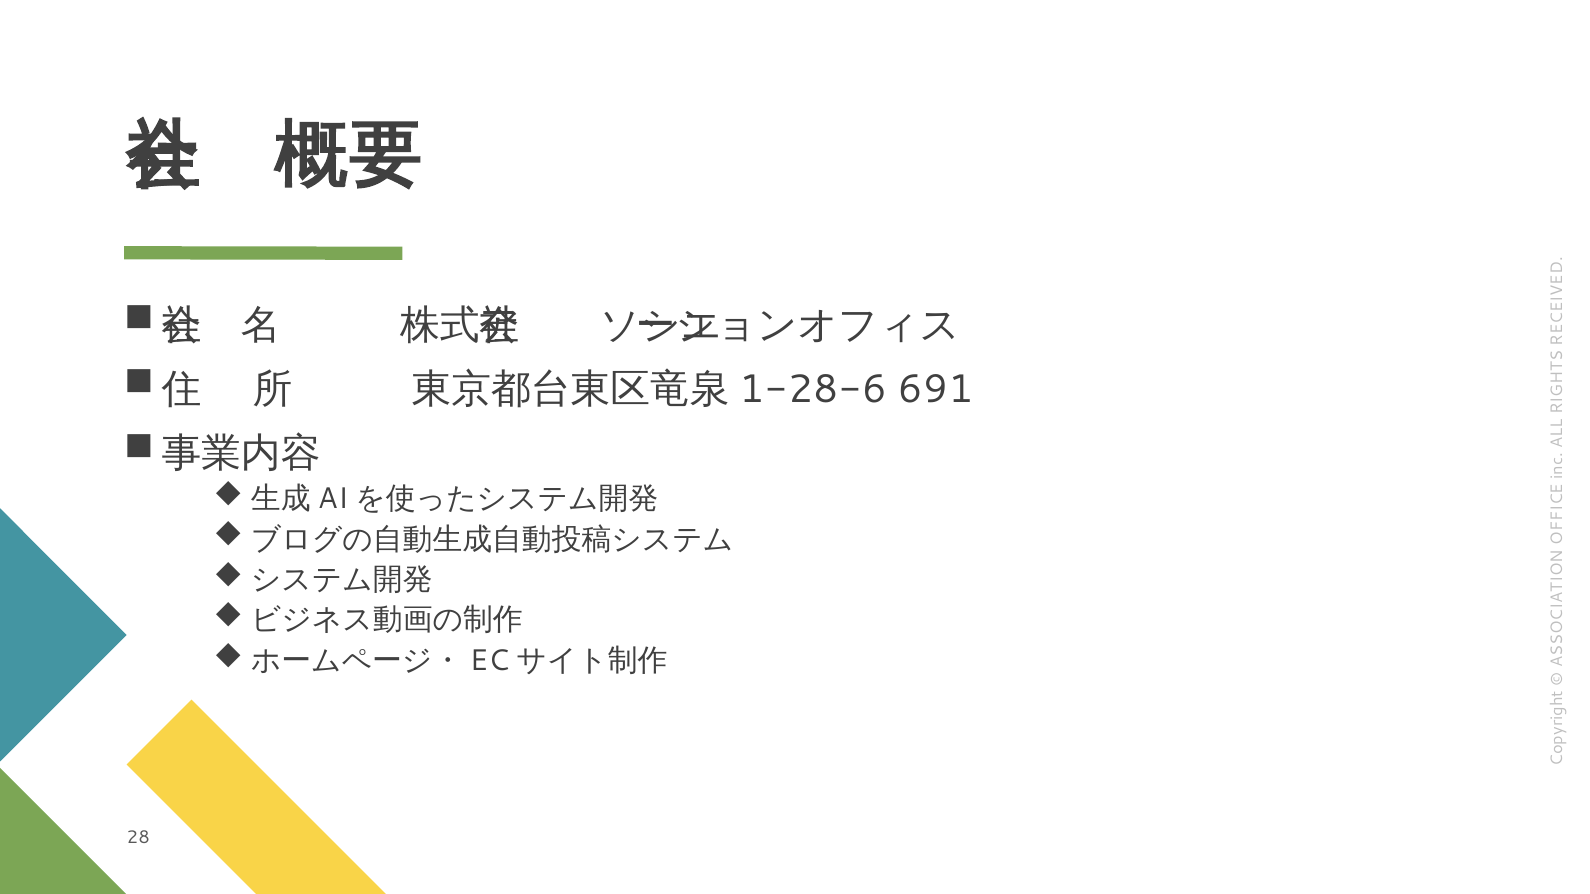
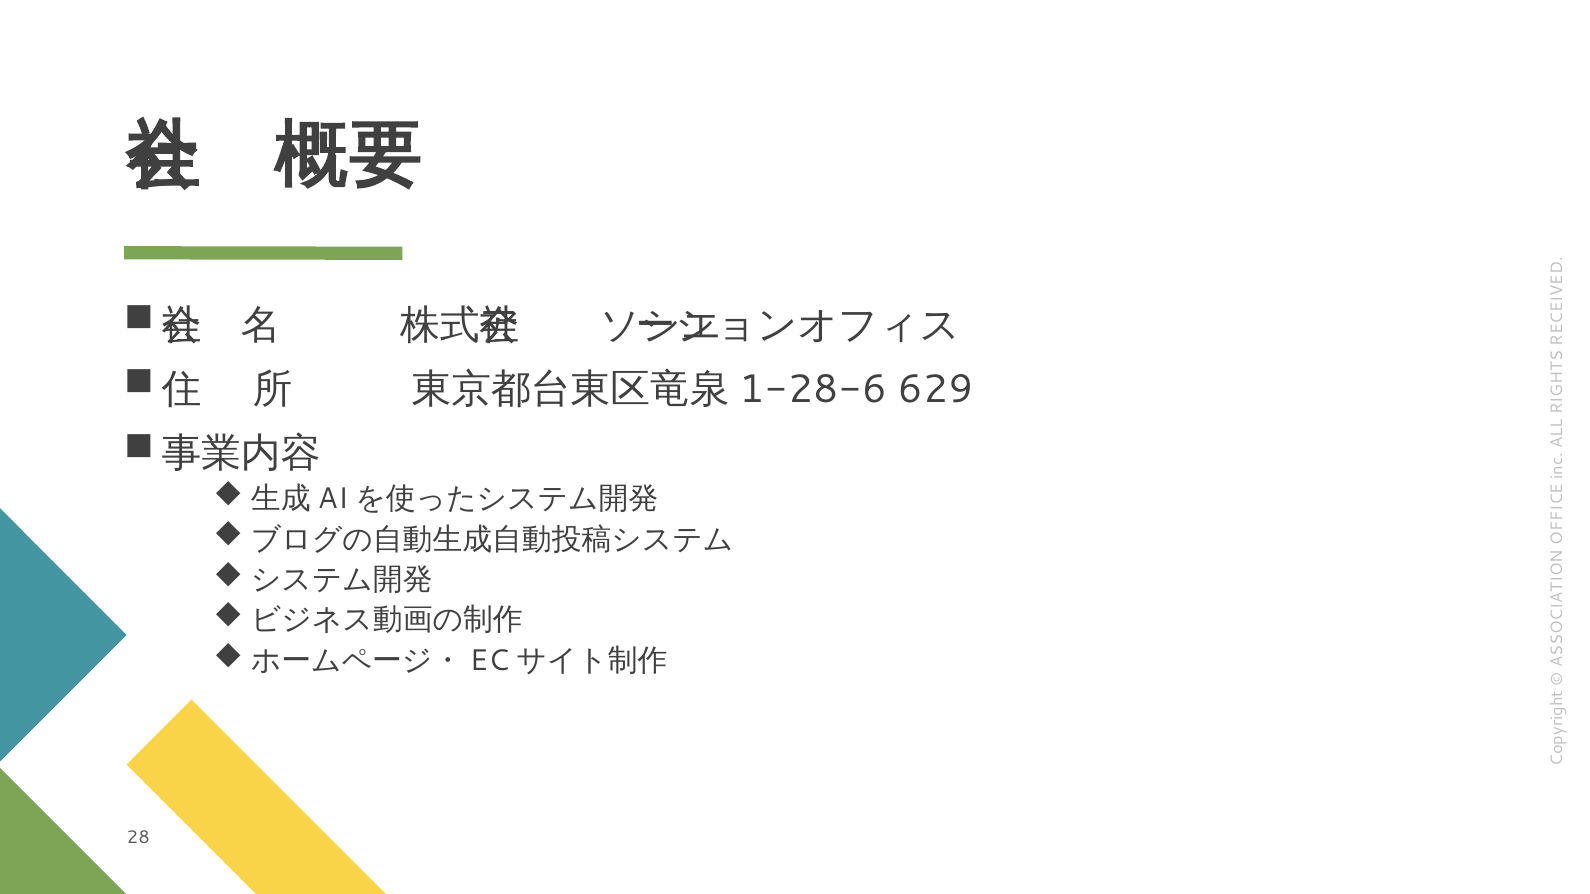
691: 691 -> 629 (936, 389)
